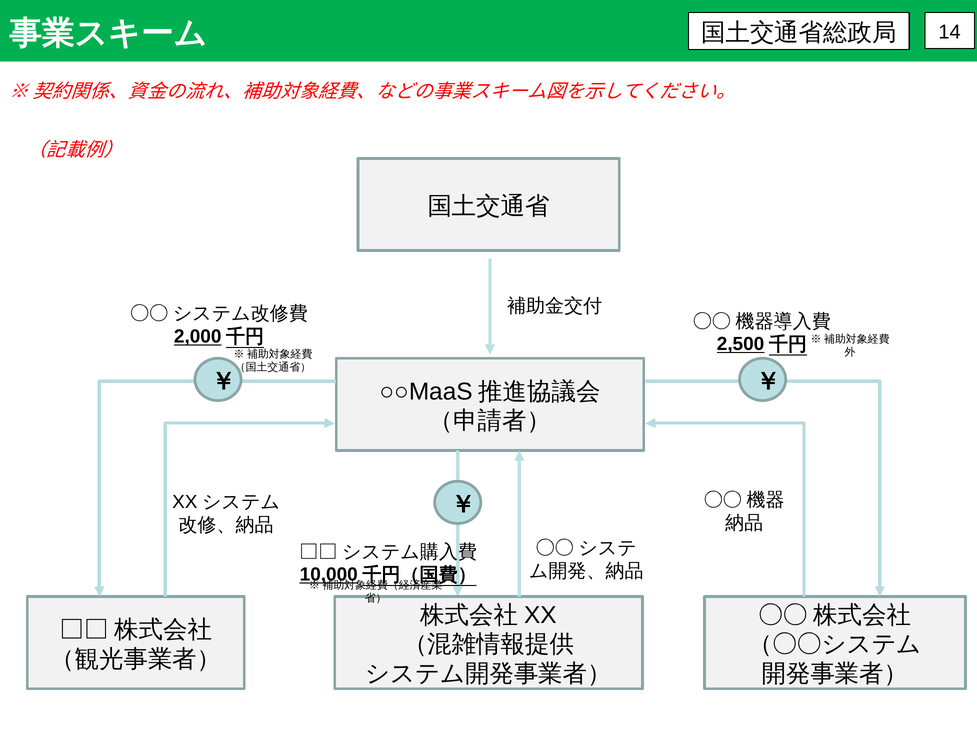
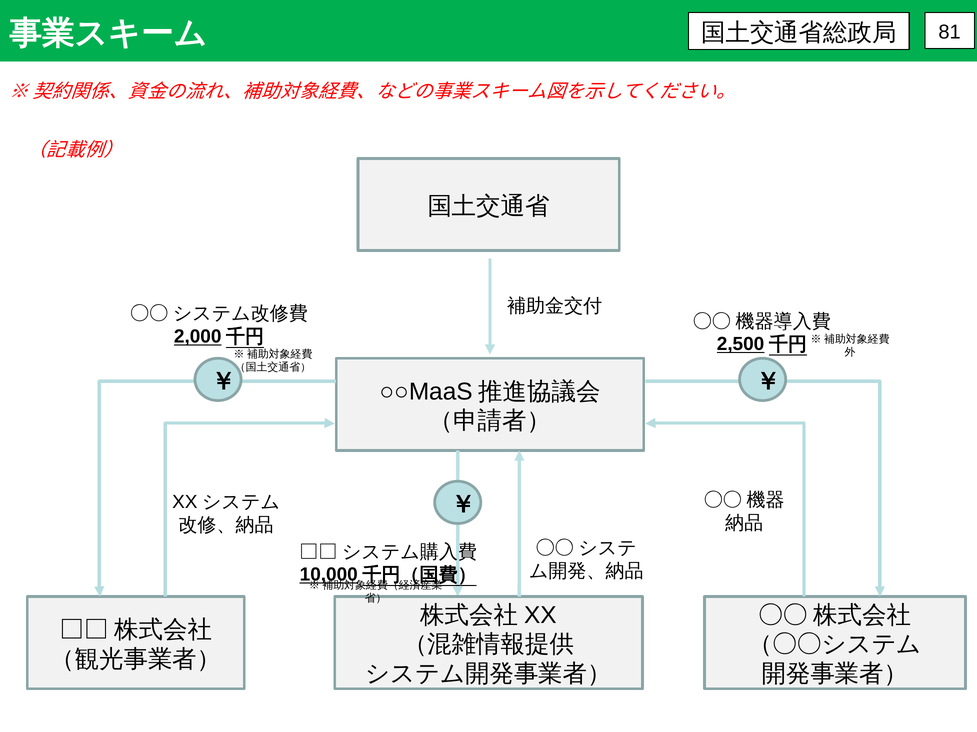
14: 14 -> 81 (950, 32)
